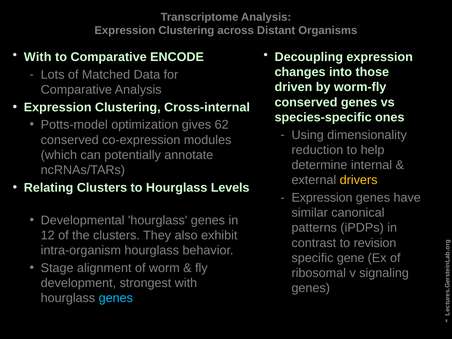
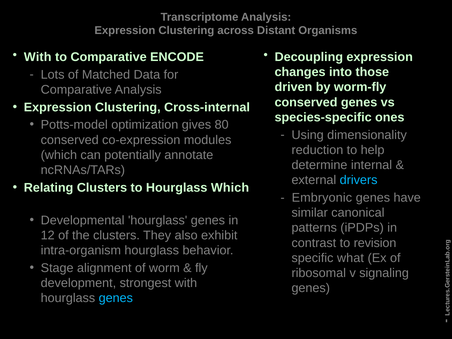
62: 62 -> 80 (222, 125)
drivers colour: yellow -> light blue (359, 180)
Hourglass Levels: Levels -> Which (230, 188)
Expression: Expression -> Embryonic (322, 198)
gene: gene -> what (350, 258)
